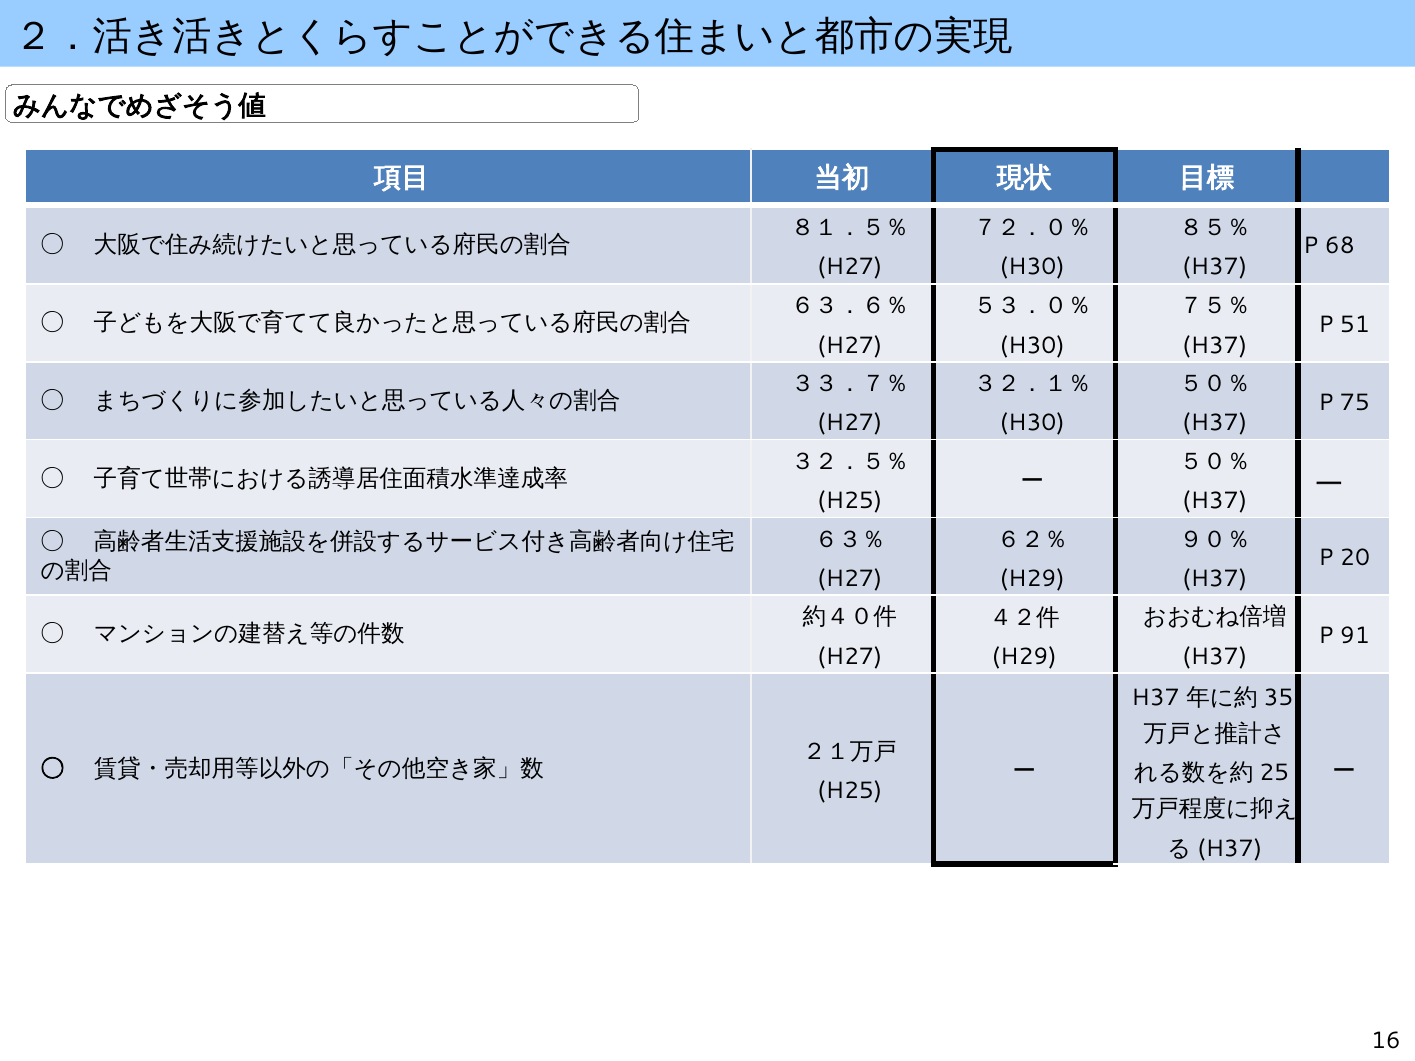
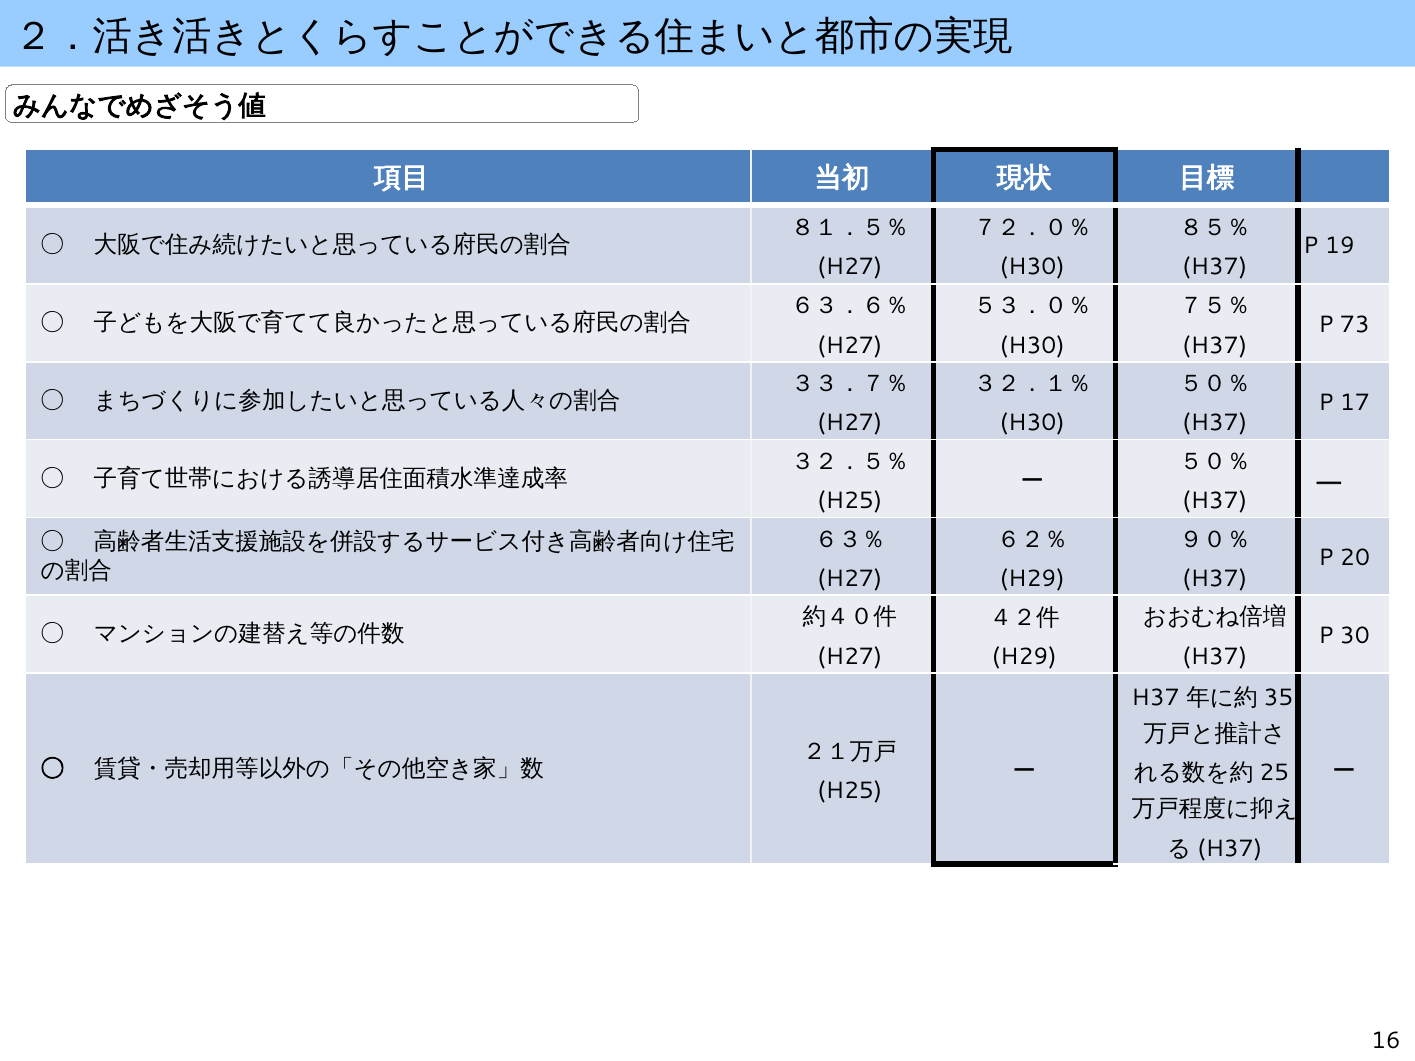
68: 68 -> 19 (1340, 246)
51: 51 -> 73 (1355, 325)
75: 75 -> 17 (1355, 402)
91: 91 -> 30 (1355, 636)
